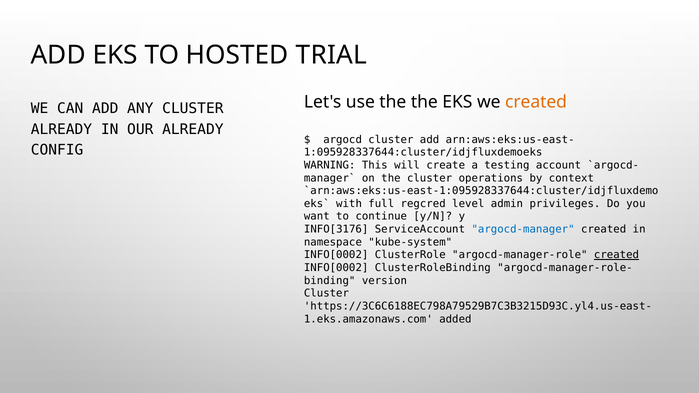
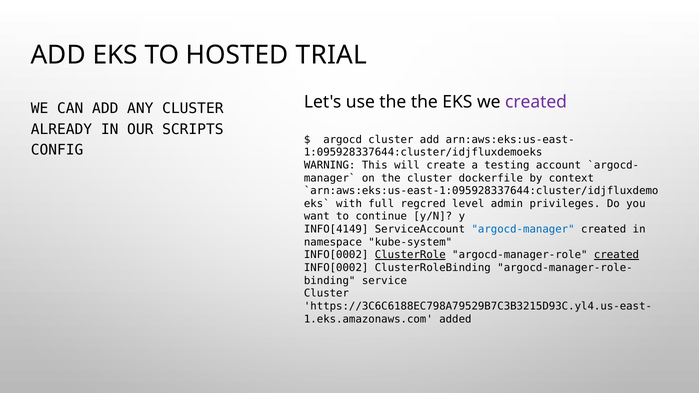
created colour: orange -> purple (536, 102)
OUR ALREADY: ALREADY -> SCRIPTS (193, 129)
operations: operations -> dockerfile (491, 178)
INFO[3176: INFO[3176 -> INFO[4149 (336, 229)
ClusterRole underline: none -> present (410, 255)
version: version -> service (384, 281)
